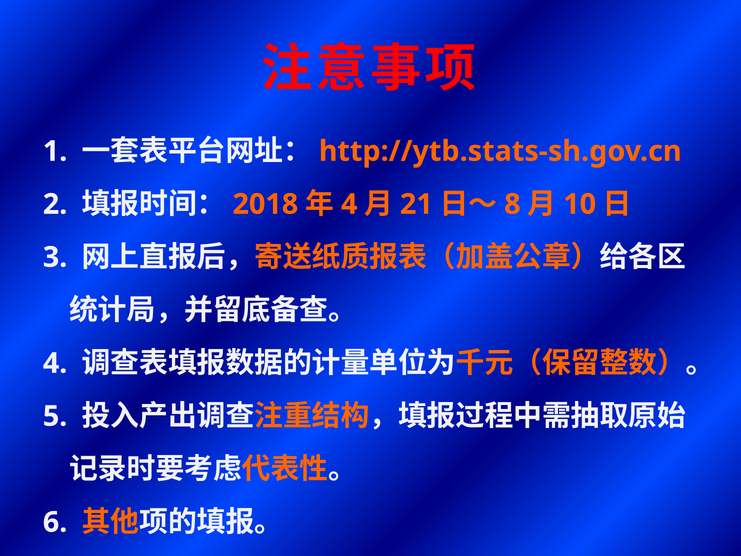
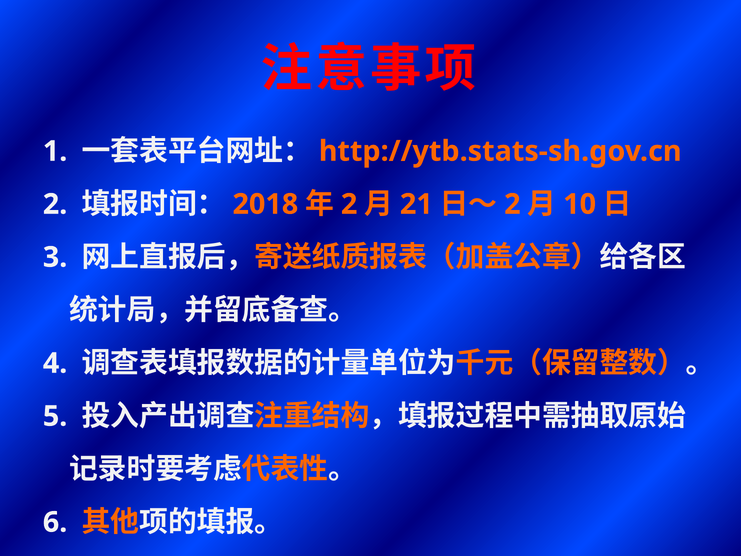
4: 4 -> 2 (349, 204)
8: 8 -> 2 (512, 204)
